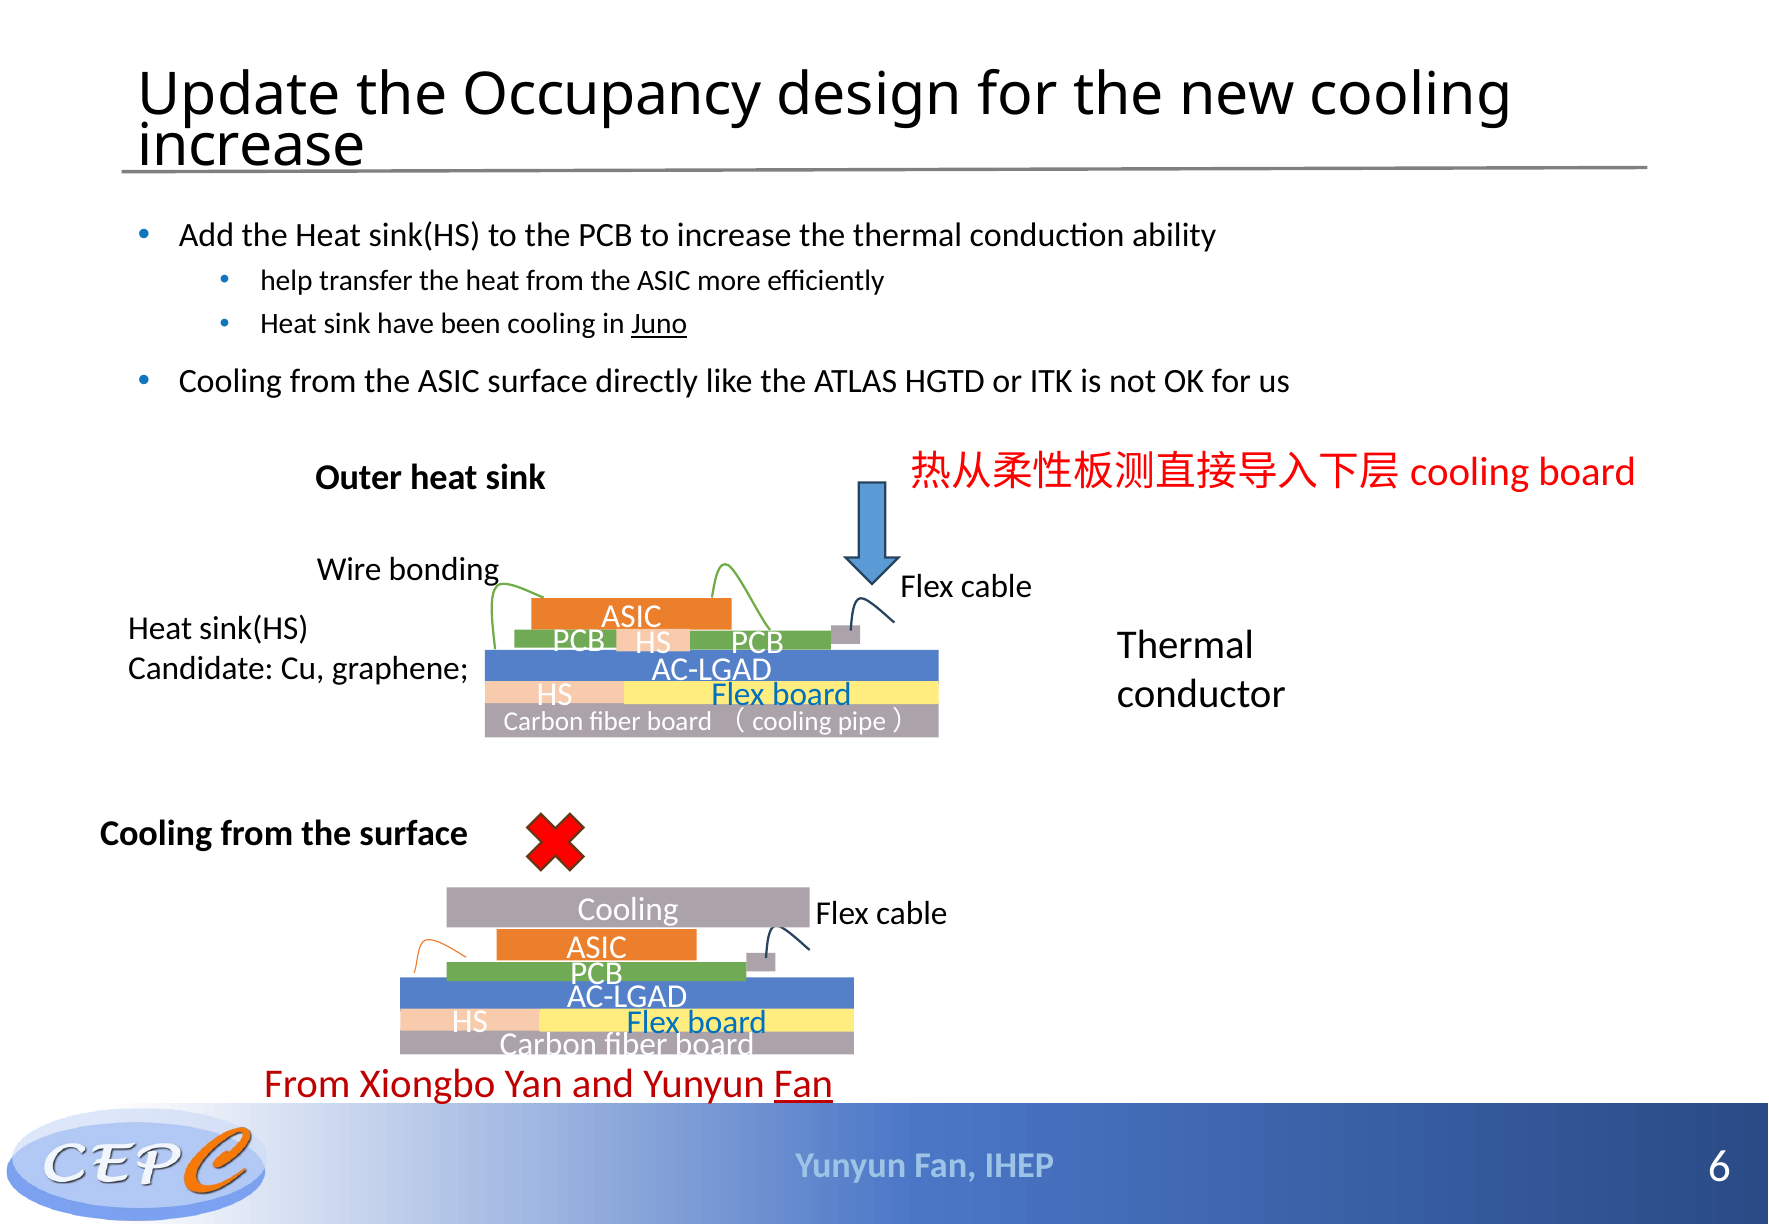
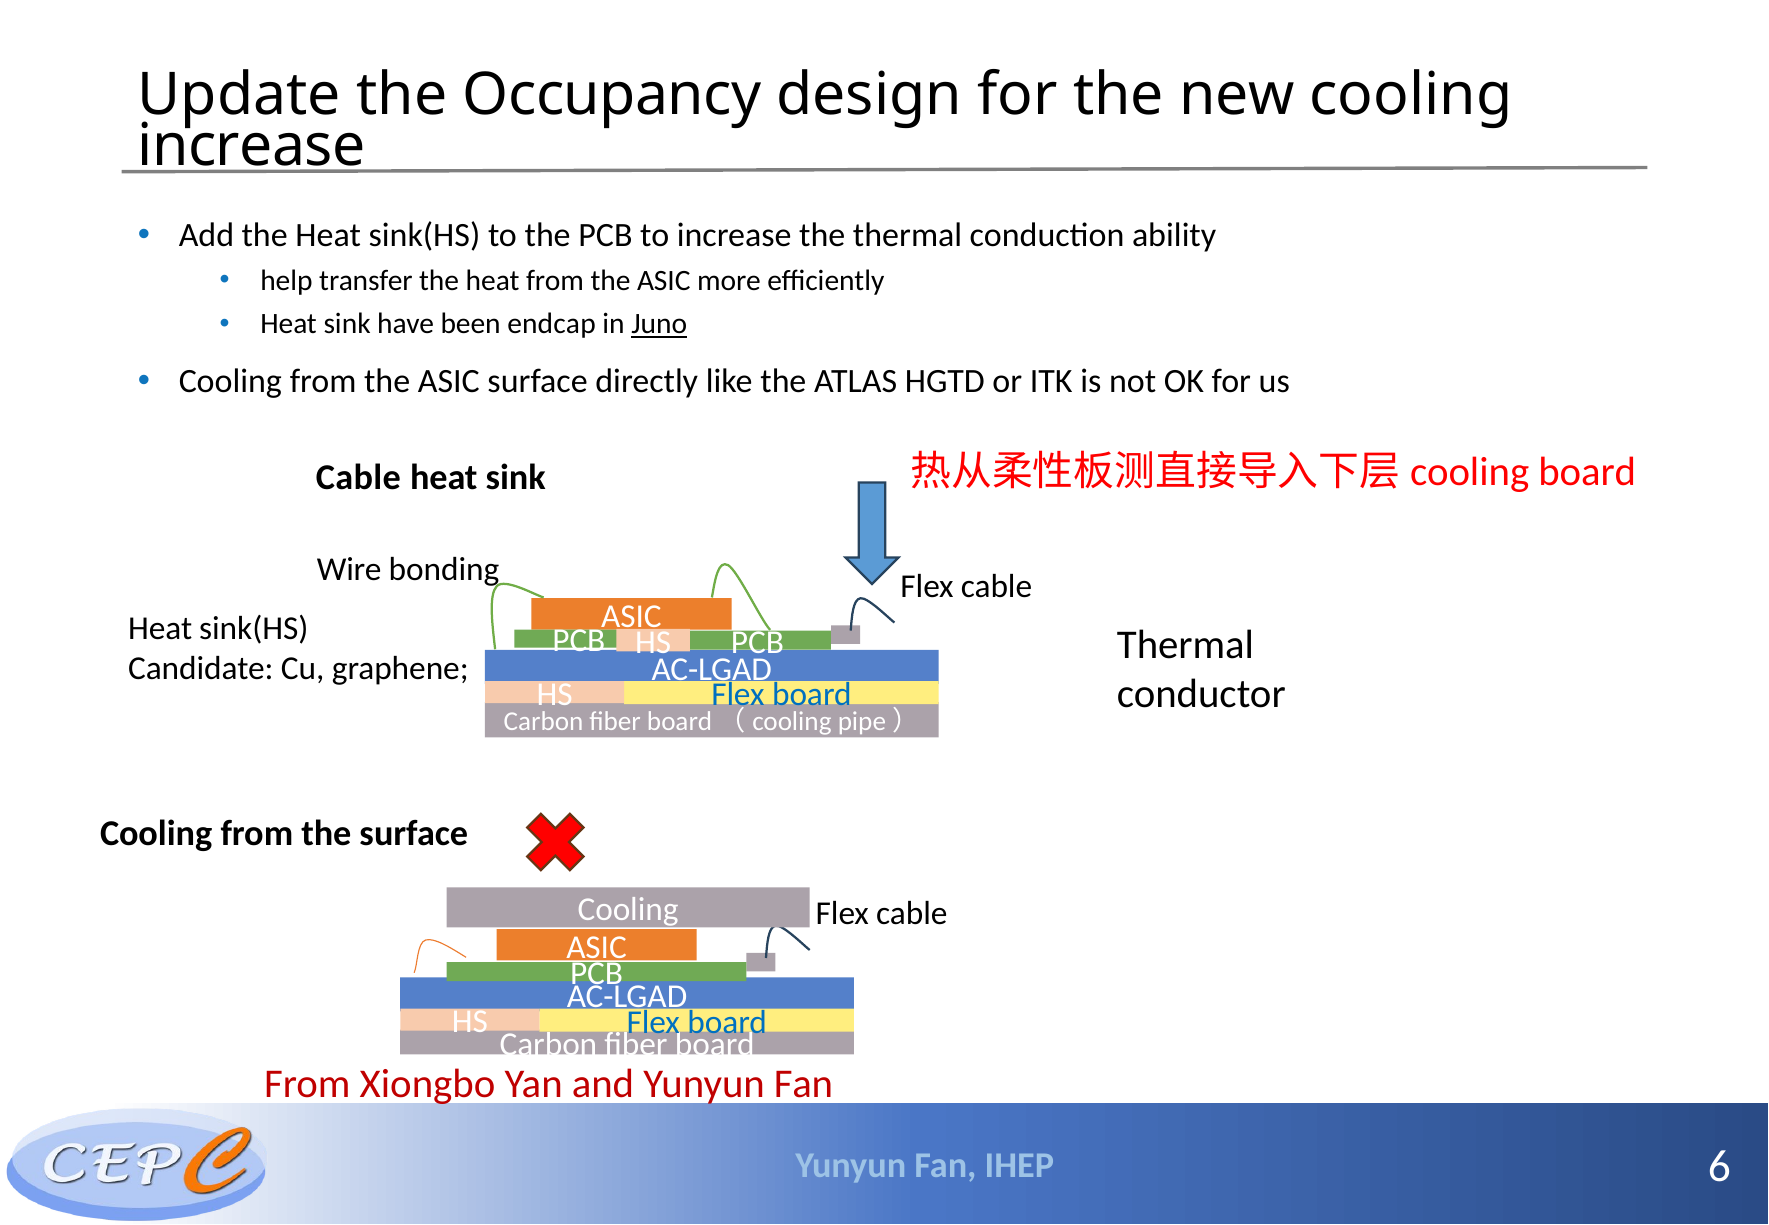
been cooling: cooling -> endcap (552, 324)
Outer: Outer -> Cable (358, 477)
Fan underline: present -> none (803, 1084)
